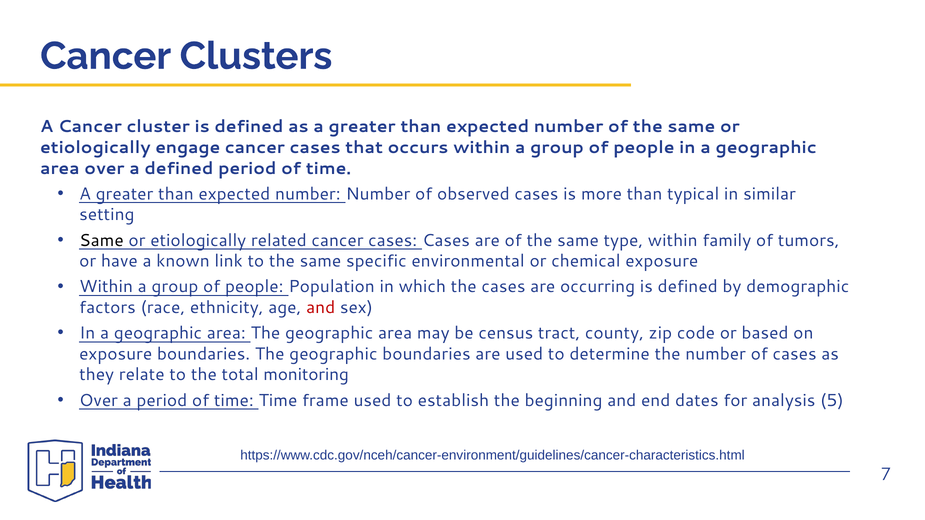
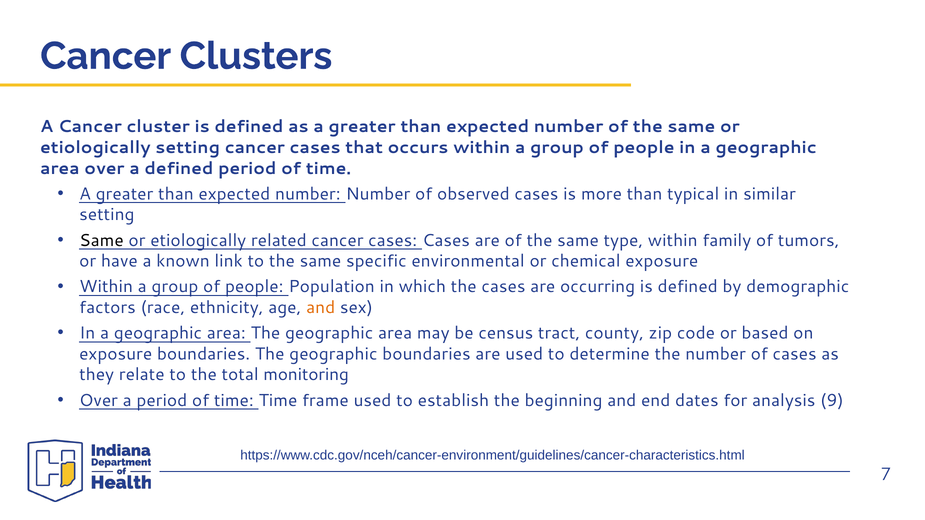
etiologically engage: engage -> setting (188, 148)
and colour: red -> orange (321, 308)
5: 5 -> 9 (832, 401)
